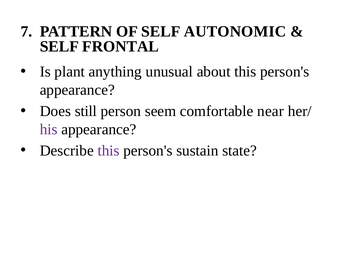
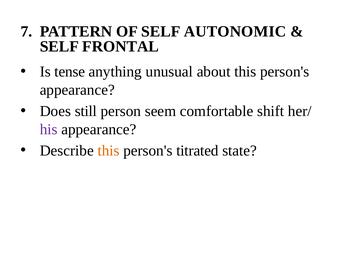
plant: plant -> tense (70, 72)
near: near -> shift (271, 111)
this colour: purple -> orange (109, 151)
sustain: sustain -> titrated (197, 151)
